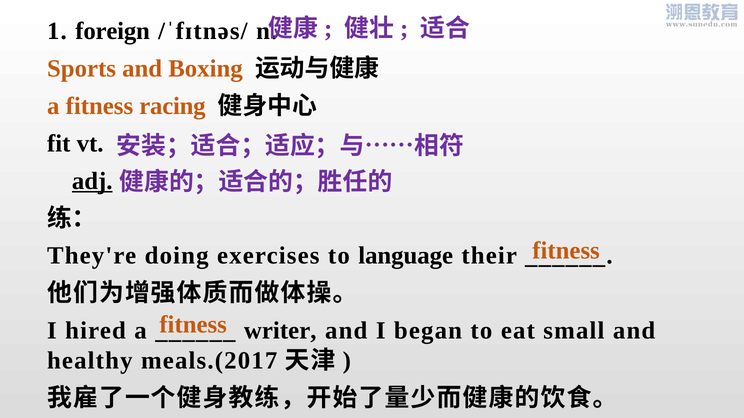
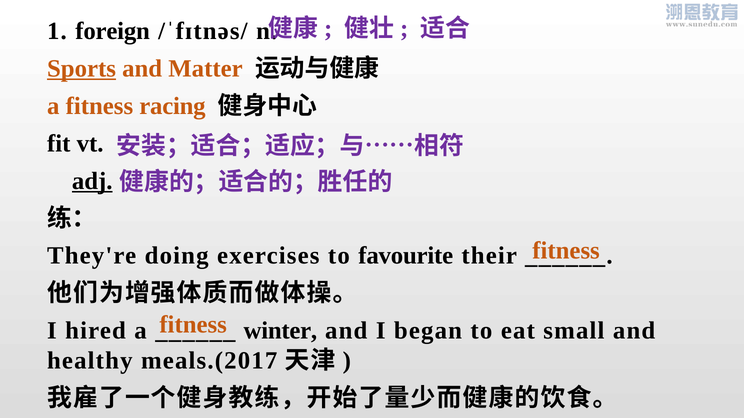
Sports underline: none -> present (82, 69)
Boxing: Boxing -> Matter (206, 69)
language: language -> favourite (406, 256)
writer: writer -> winter (280, 331)
